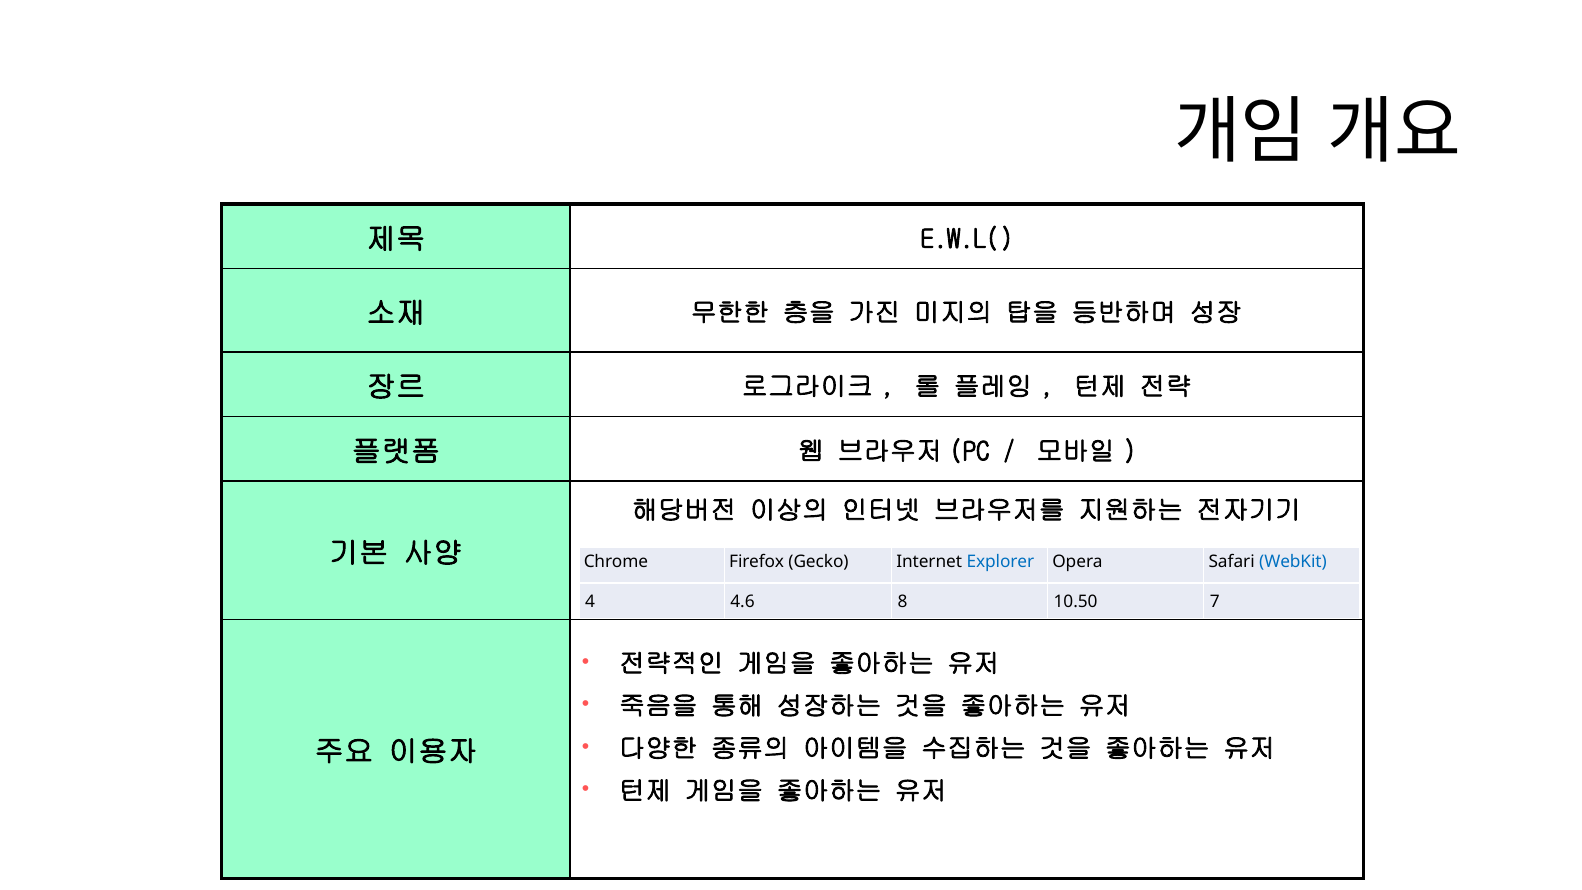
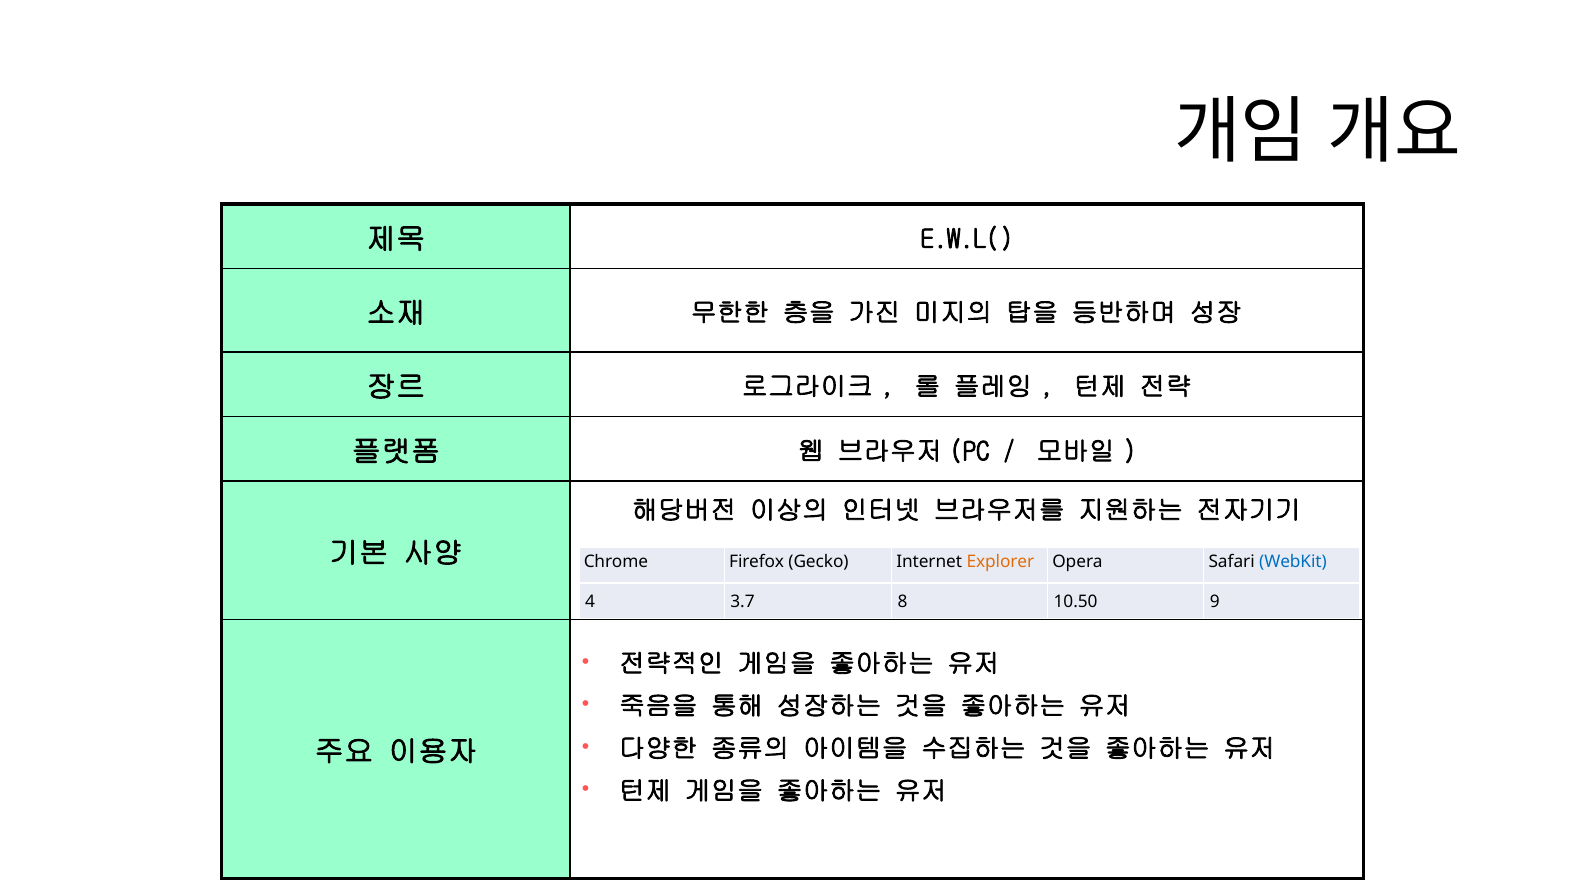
Explorer colour: blue -> orange (1000, 562)
4.6: 4.6 -> 3.7 (743, 602)
7: 7 -> 9 (1215, 602)
